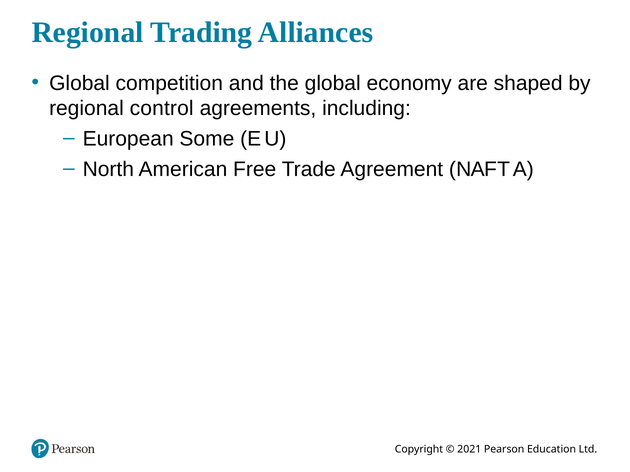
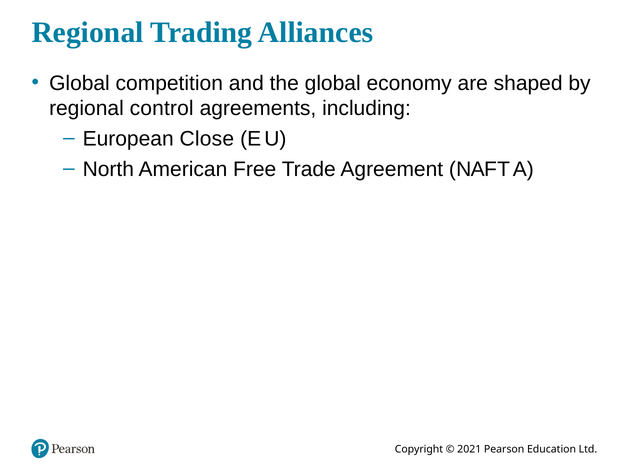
Some: Some -> Close (207, 139)
